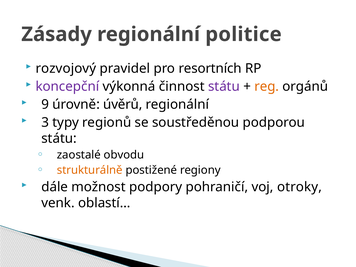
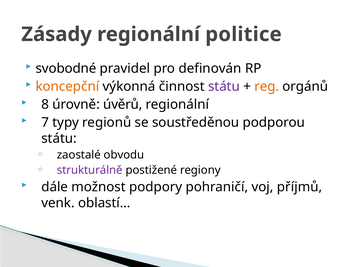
rozvojový: rozvojový -> svobodné (66, 68)
resortních: resortních -> definován (210, 68)
koncepční colour: purple -> orange (67, 86)
9: 9 -> 8 (45, 104)
3: 3 -> 7 (45, 122)
strukturálně colour: orange -> purple (90, 170)
otroky: otroky -> příjmů (300, 187)
